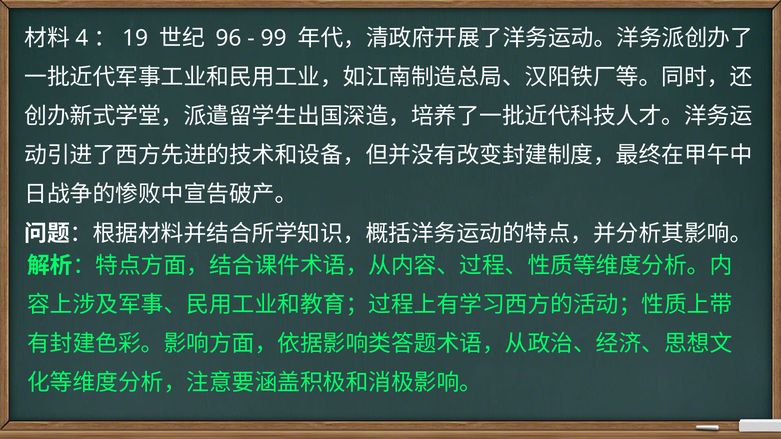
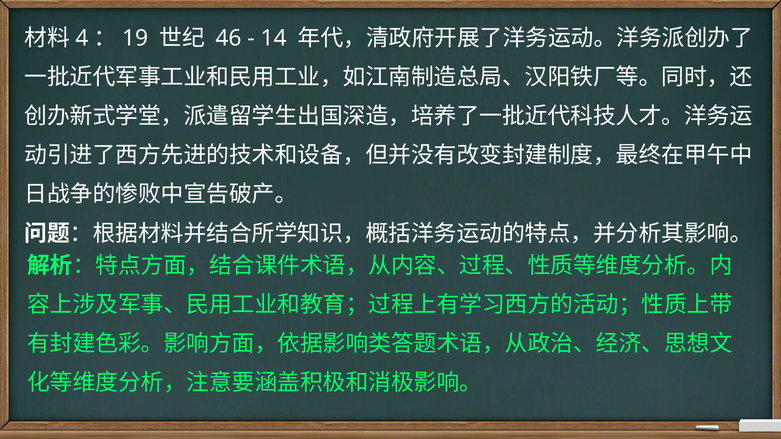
96: 96 -> 46 (228, 38)
99: 99 -> 14 (274, 38)
